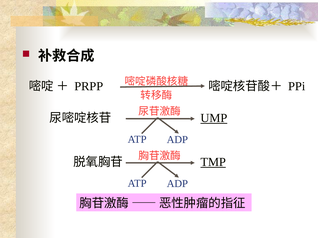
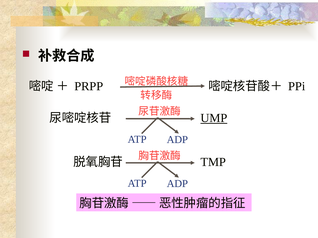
TMP underline: present -> none (213, 162)
